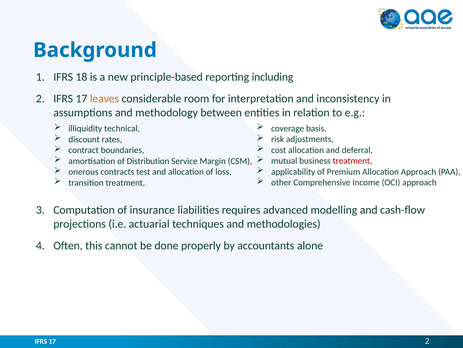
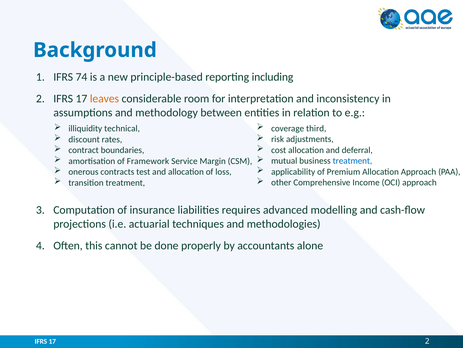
18: 18 -> 74 (81, 77)
basis: basis -> third (316, 128)
treatment colour: red -> blue (352, 161)
Distribution: Distribution -> Framework (148, 161)
